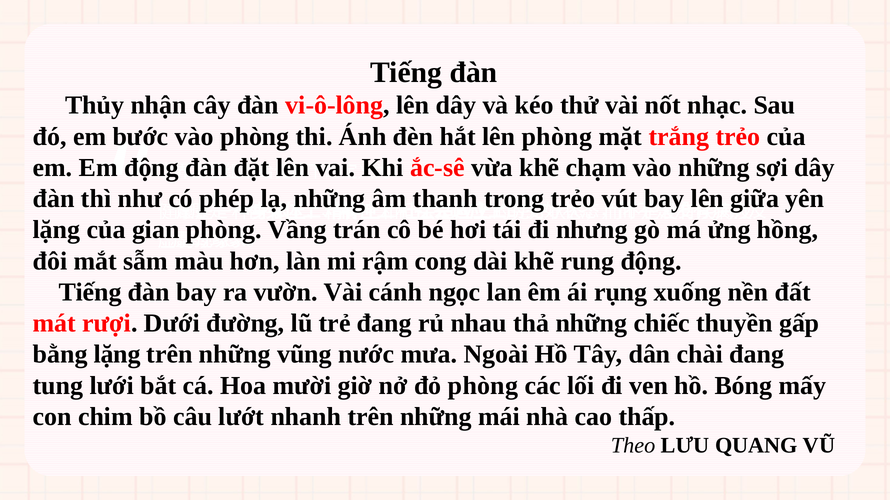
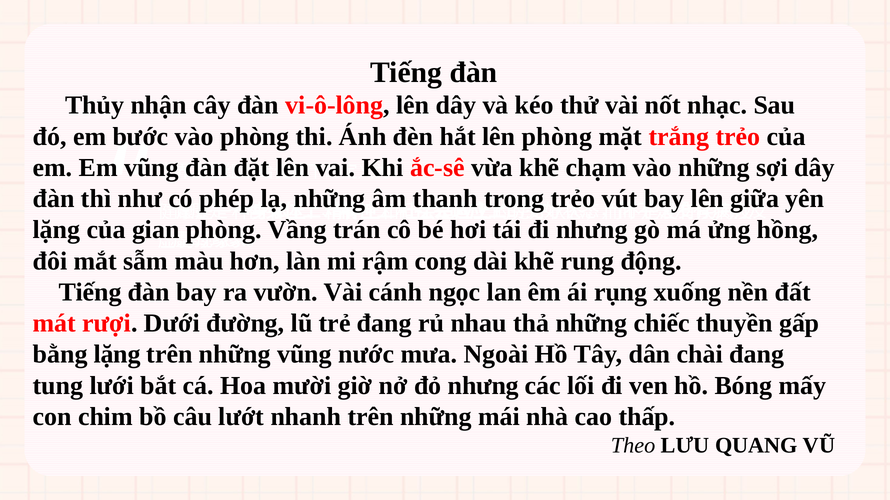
Em động: động -> vũng (151, 168)
đỏ phòng: phòng -> nhưng (483, 386)
